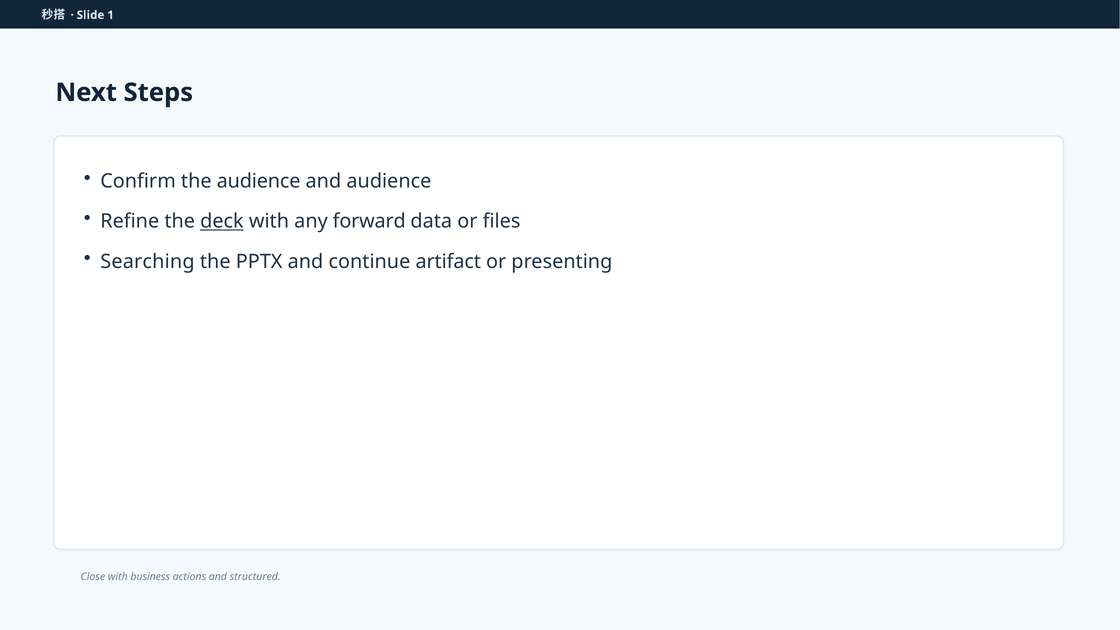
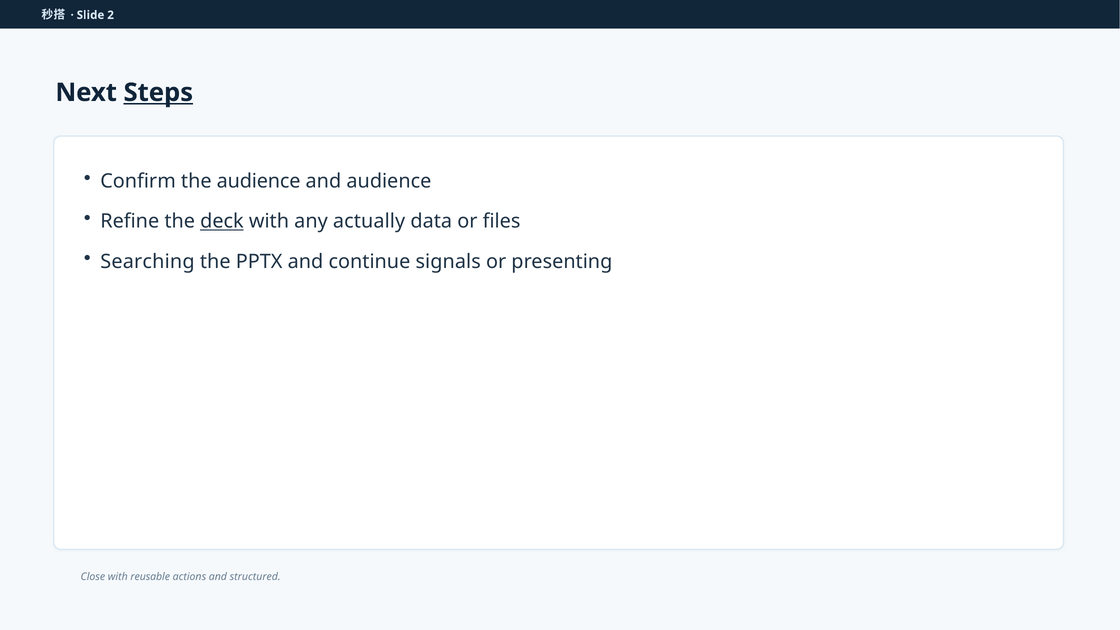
1: 1 -> 2 (111, 15)
Steps underline: none -> present (158, 93)
forward: forward -> actually (369, 221)
artifact: artifact -> signals (448, 262)
business: business -> reusable (150, 577)
